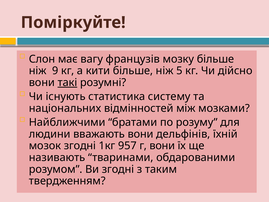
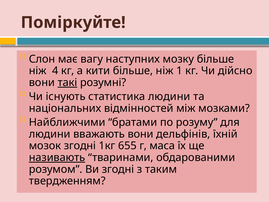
французів: французів -> наступних (133, 59)
9: 9 -> 4 (55, 71)
5: 5 -> 1 (179, 71)
статистика систему: систему -> людини (169, 96)
957: 957 -> 655 (127, 146)
г вони: вони -> маса (162, 146)
називають underline: none -> present (57, 157)
